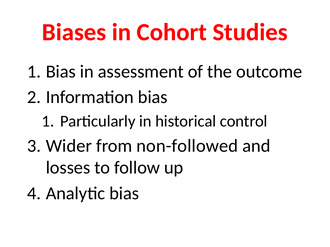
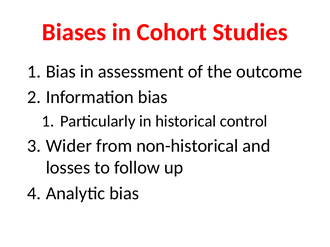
non-followed: non-followed -> non-historical (187, 146)
